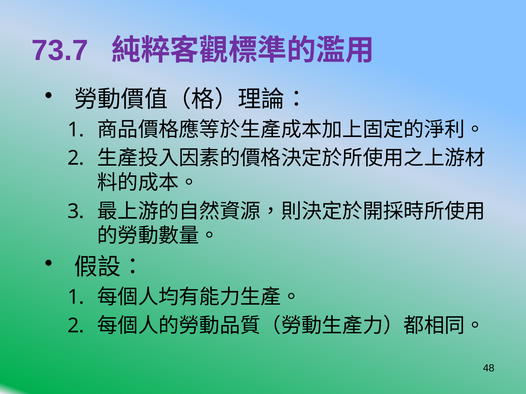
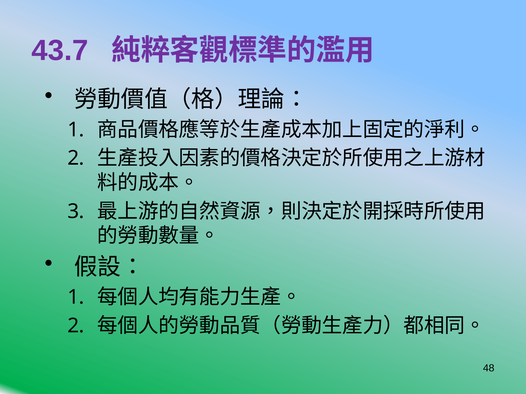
73.7: 73.7 -> 43.7 (60, 51)
